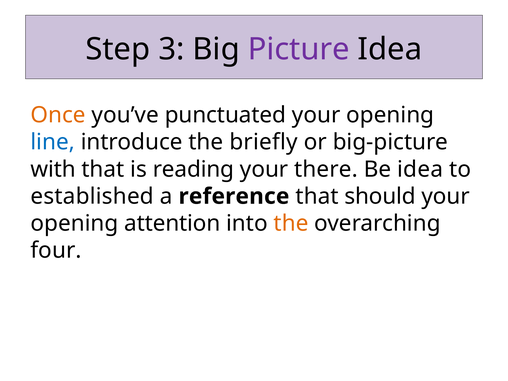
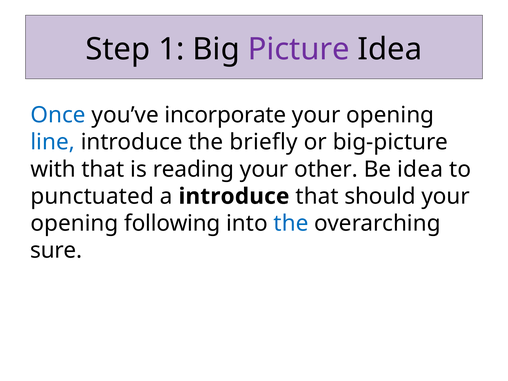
3: 3 -> 1 (171, 49)
Once colour: orange -> blue (58, 115)
punctuated: punctuated -> incorporate (225, 115)
there: there -> other (326, 169)
established: established -> punctuated (92, 196)
a reference: reference -> introduce (234, 196)
attention: attention -> following (172, 223)
the colour: orange -> blue (291, 223)
four: four -> sure (56, 251)
